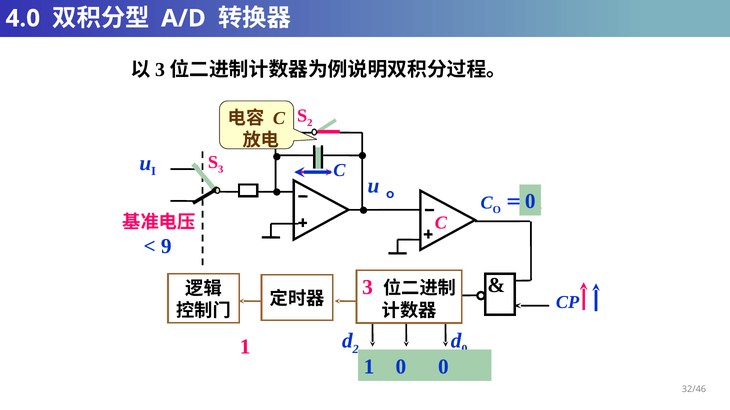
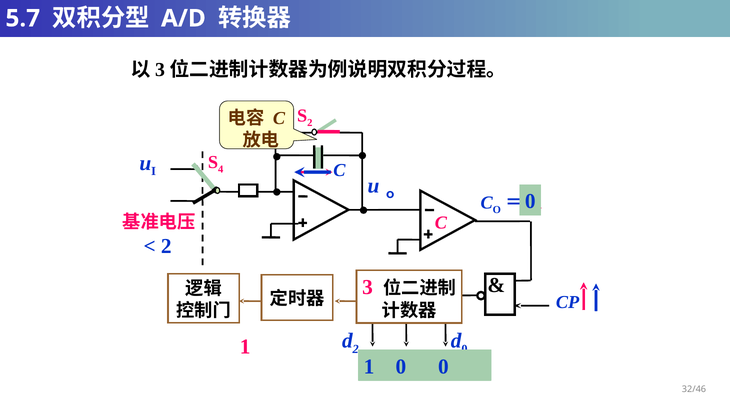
4.0: 4.0 -> 5.7 (23, 18)
3: 3 -> 4 (221, 169)
9: 9 -> 2 (166, 247)
